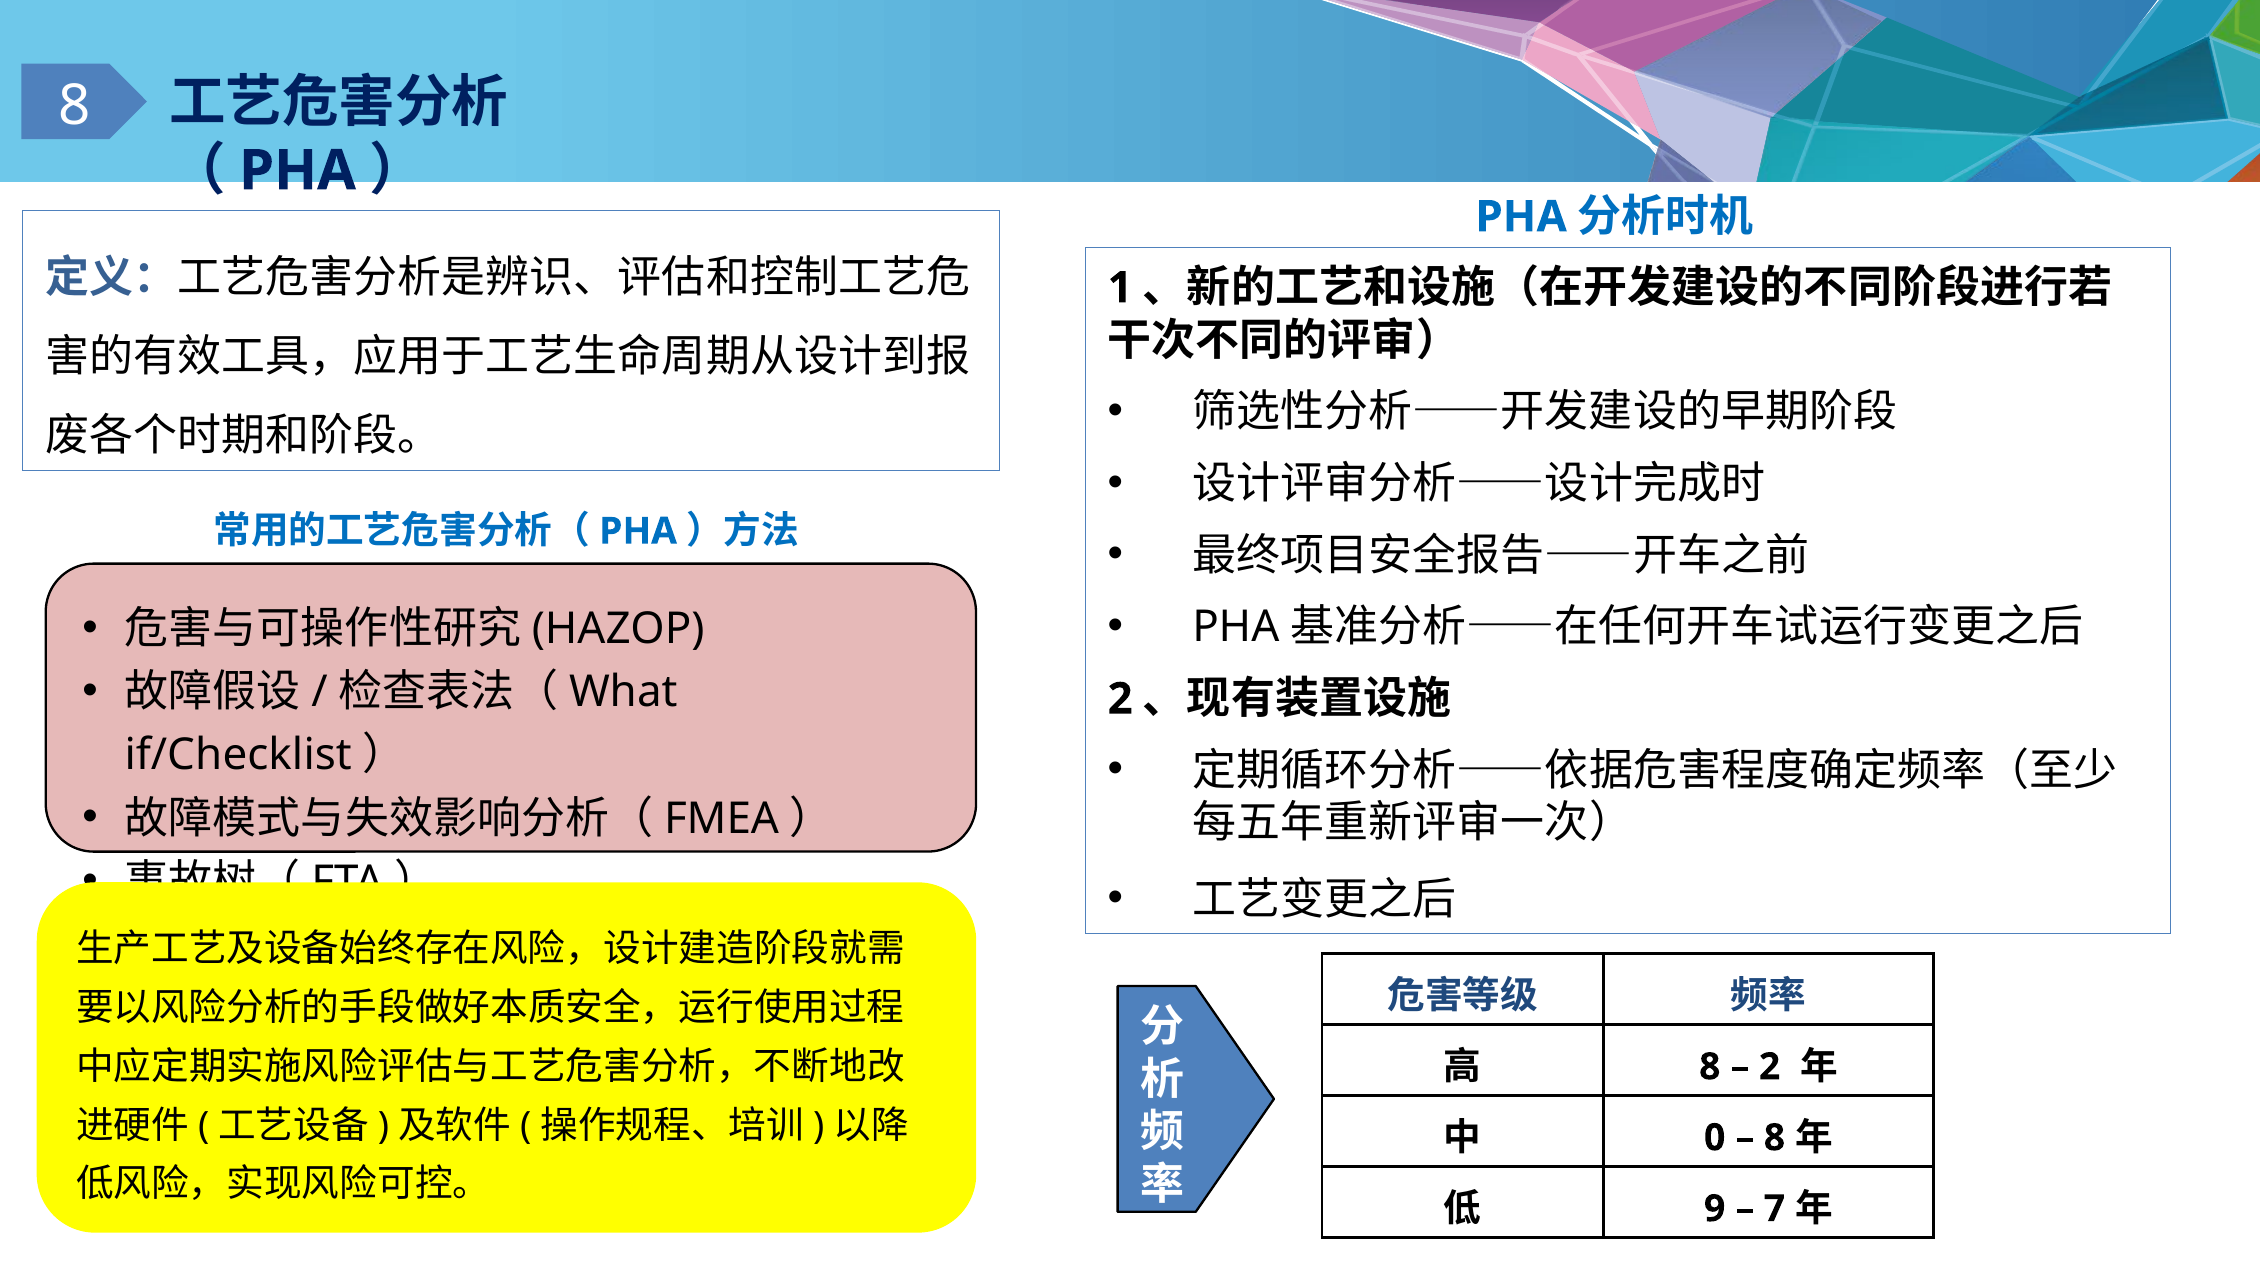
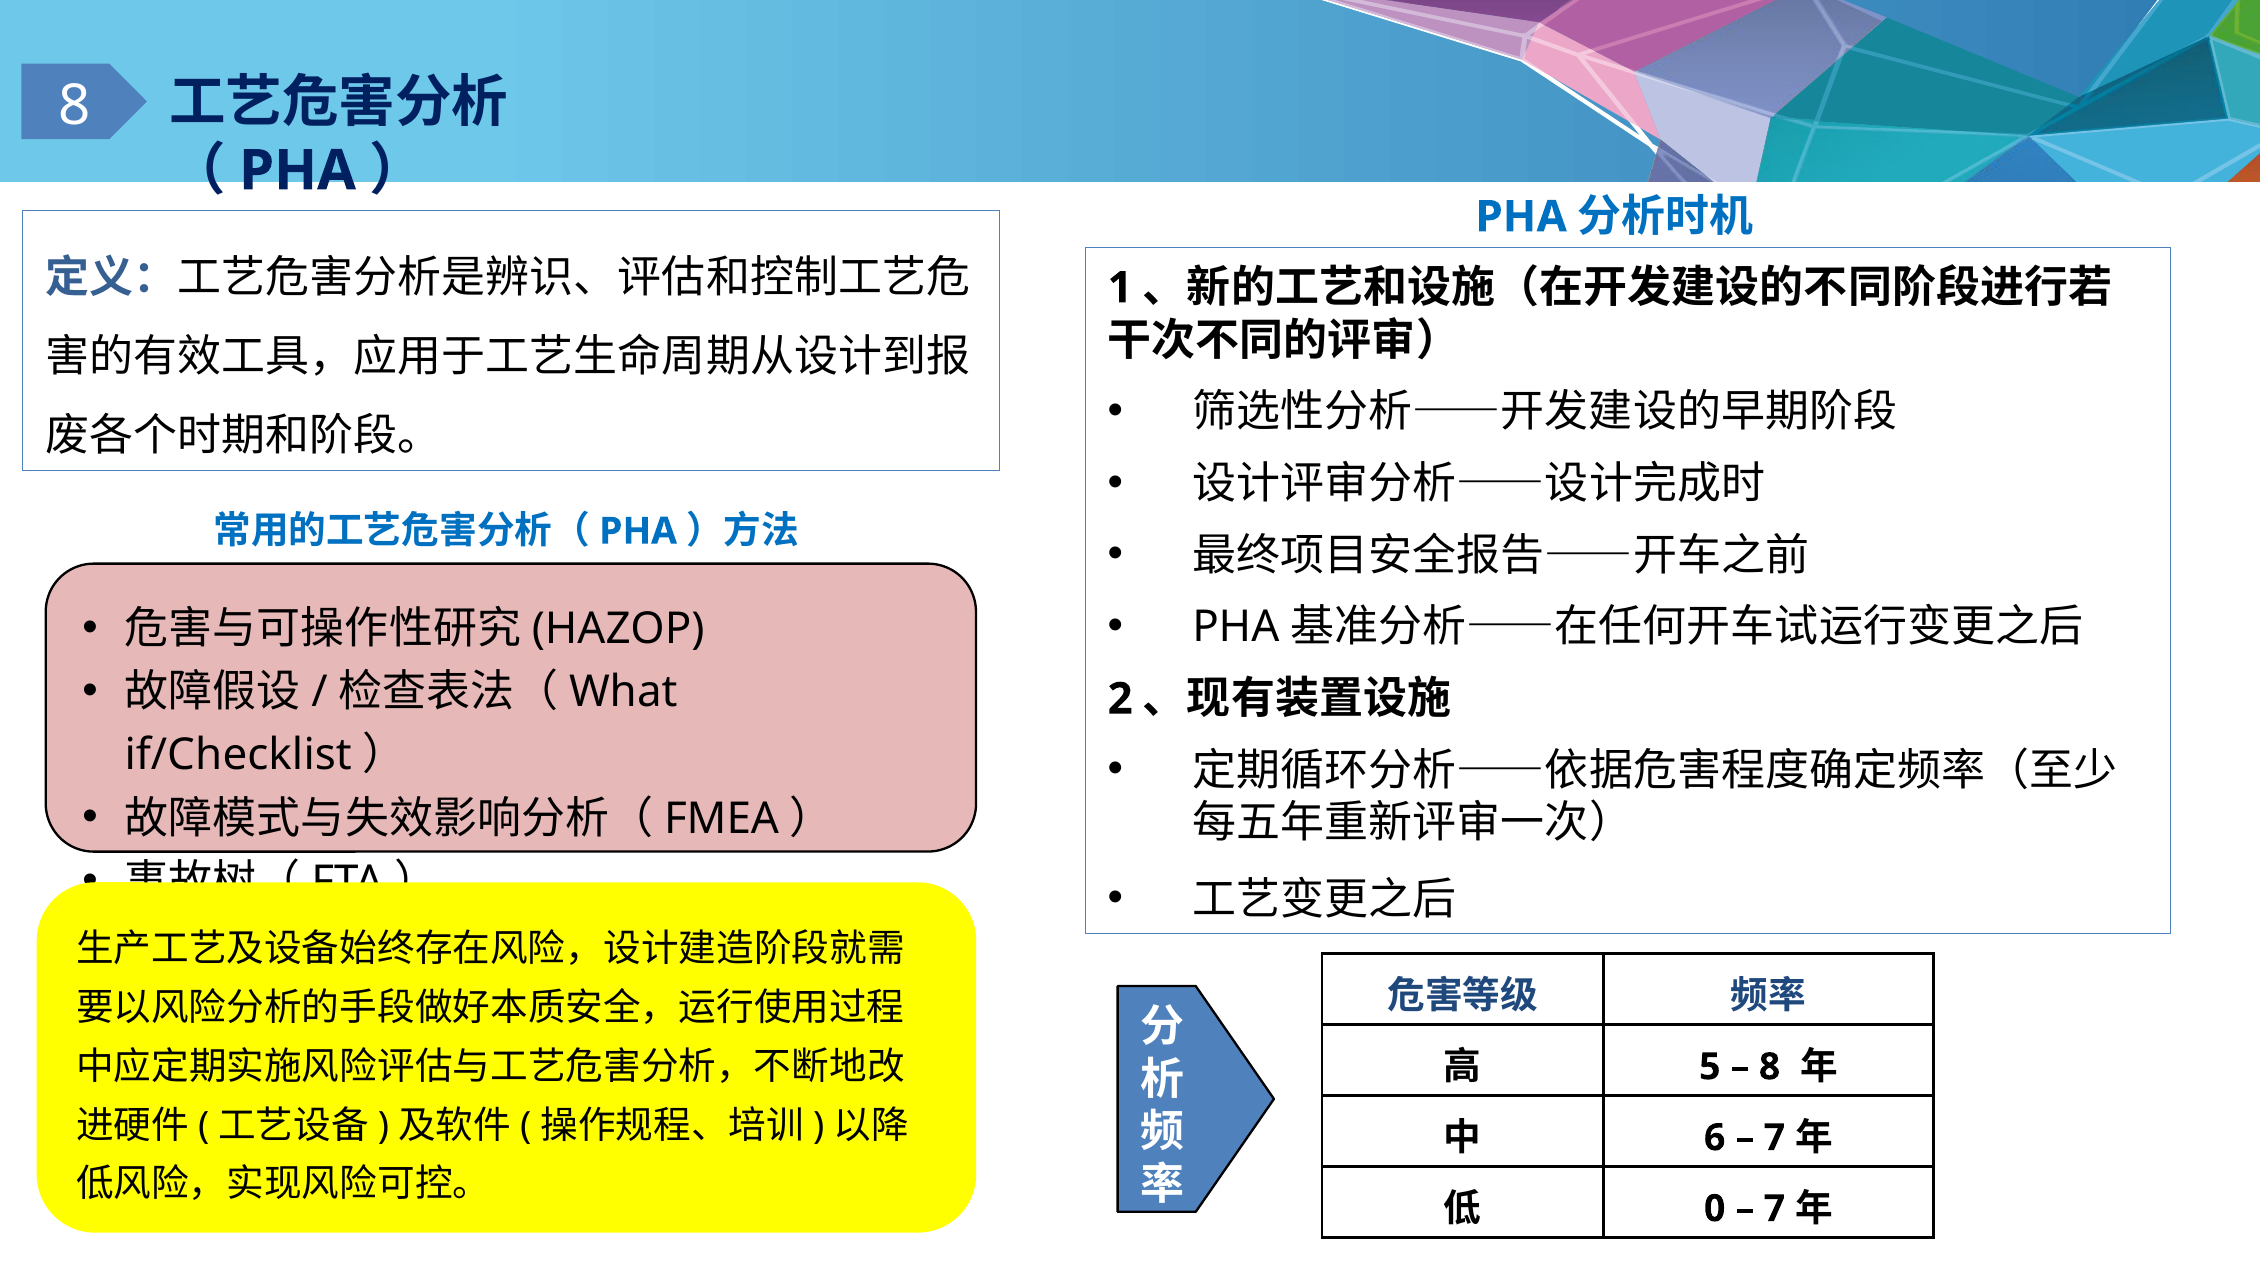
8: 8 -> 5 (1710, 1066)
2: 2 -> 8 (1770, 1066)
0: 0 -> 6 (1715, 1137)
8: 8 -> 7 (1774, 1137)
9: 9 -> 0 (1715, 1208)
